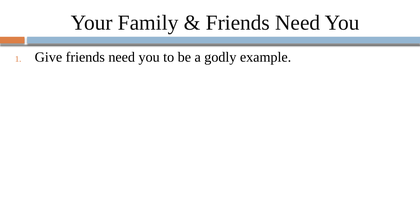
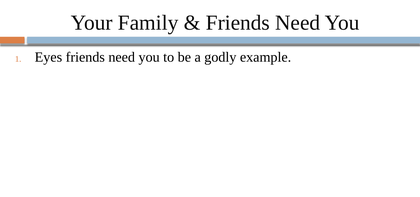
Give: Give -> Eyes (48, 57)
